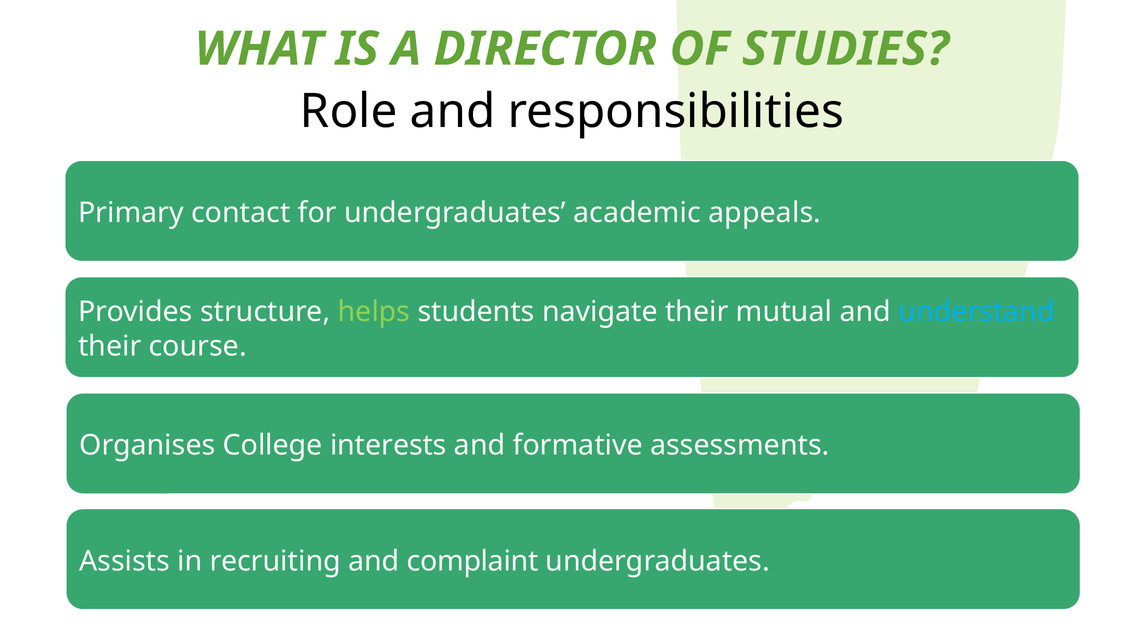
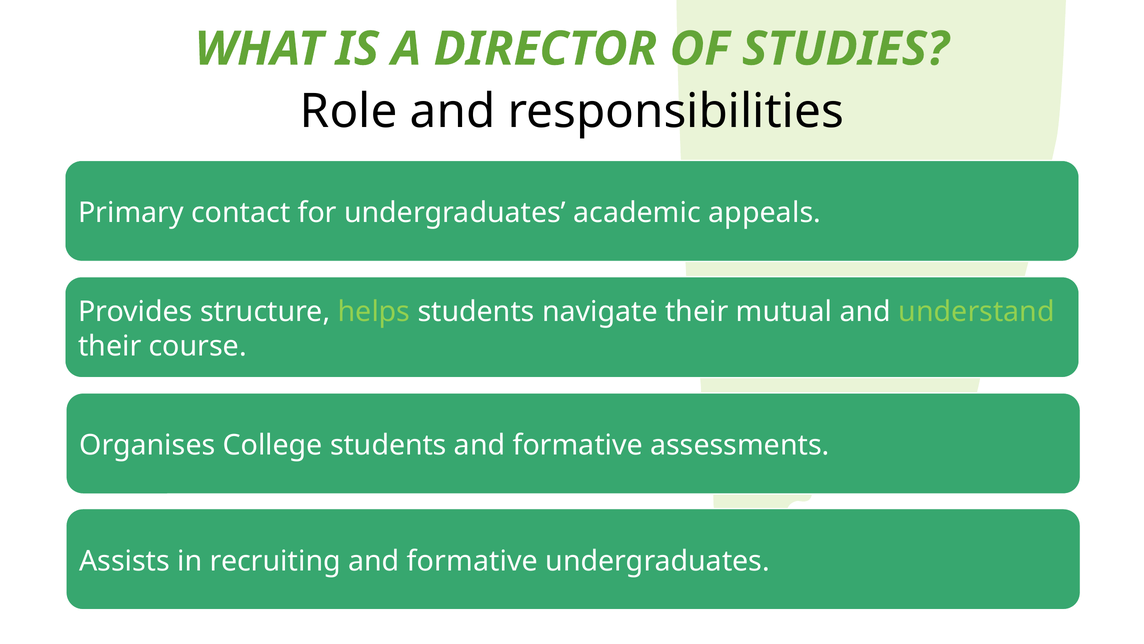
understand colour: light blue -> light green (977, 312)
College interests: interests -> students (388, 445)
recruiting and complaint: complaint -> formative (472, 561)
